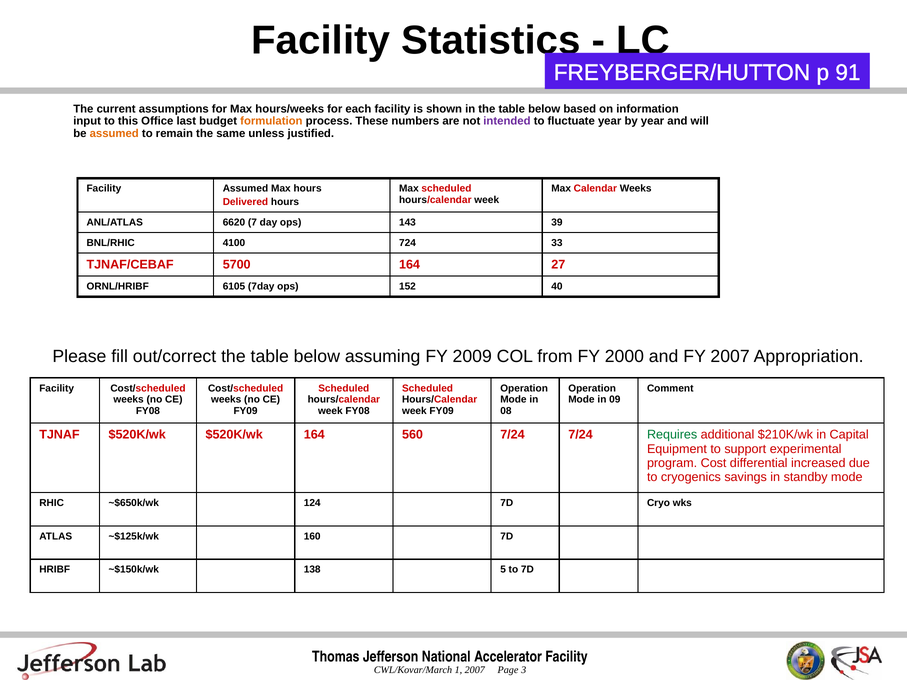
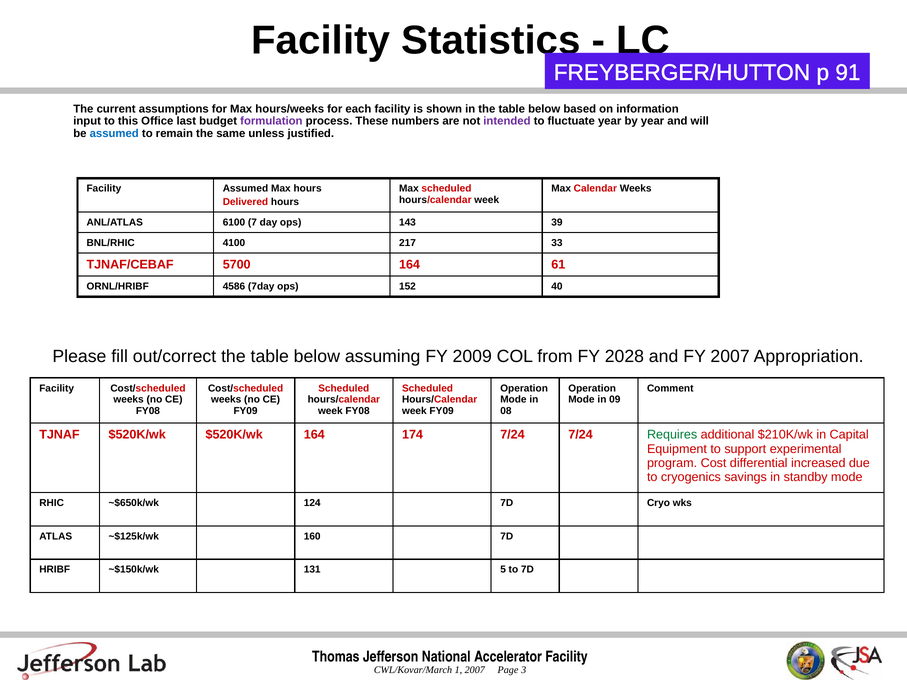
formulation colour: orange -> purple (271, 121)
assumed colour: orange -> blue (114, 133)
6620: 6620 -> 6100 (234, 222)
724: 724 -> 217 (407, 243)
27: 27 -> 61 (558, 265)
6105: 6105 -> 4586 (234, 287)
2000: 2000 -> 2028 (624, 356)
560: 560 -> 174 (413, 435)
138: 138 -> 131 (312, 570)
